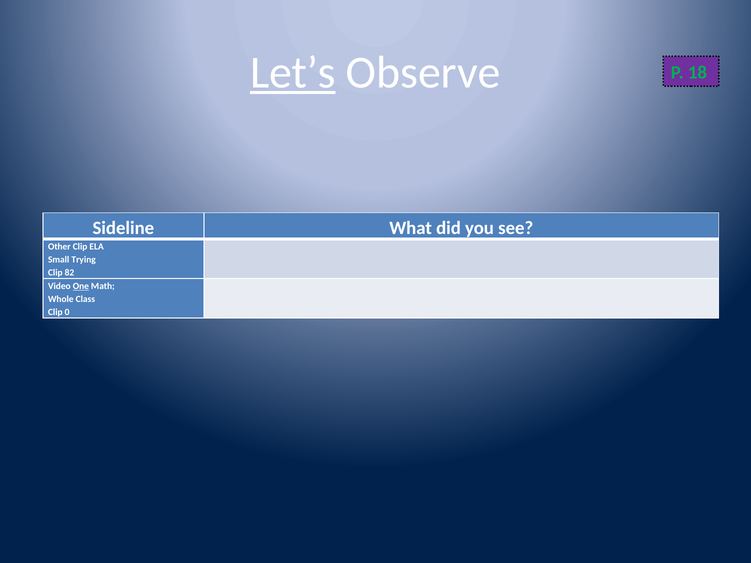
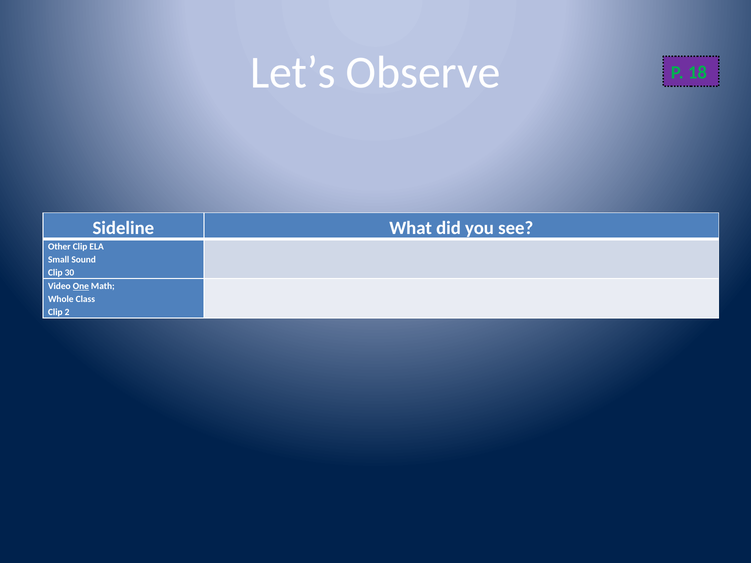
Let’s underline: present -> none (293, 73)
Trying: Trying -> Sound (84, 260)
82: 82 -> 30 (69, 273)
0: 0 -> 2 (67, 312)
